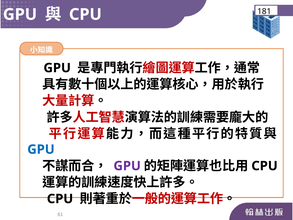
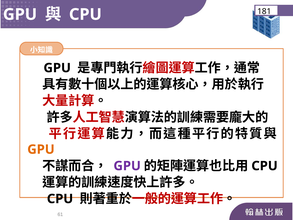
GPU colour: blue -> orange (41, 149)
